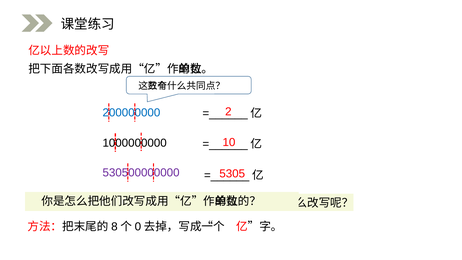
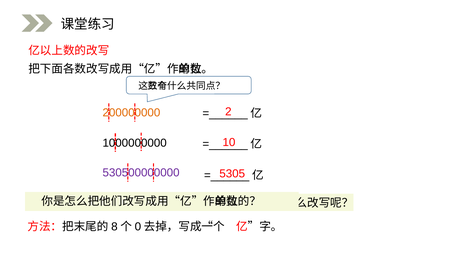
200000000 colour: blue -> orange (131, 113)
